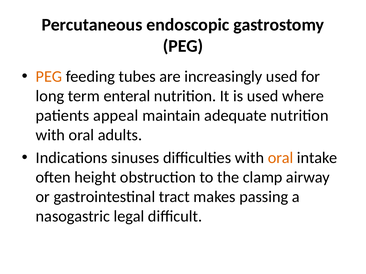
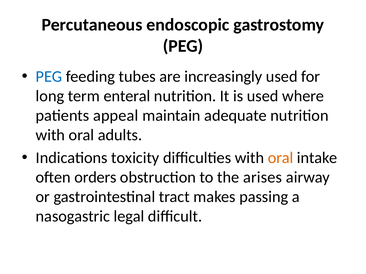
PEG colour: orange -> blue (49, 77)
sinuses: sinuses -> toxicity (135, 158)
height: height -> orders (95, 178)
clamp: clamp -> arises (263, 178)
